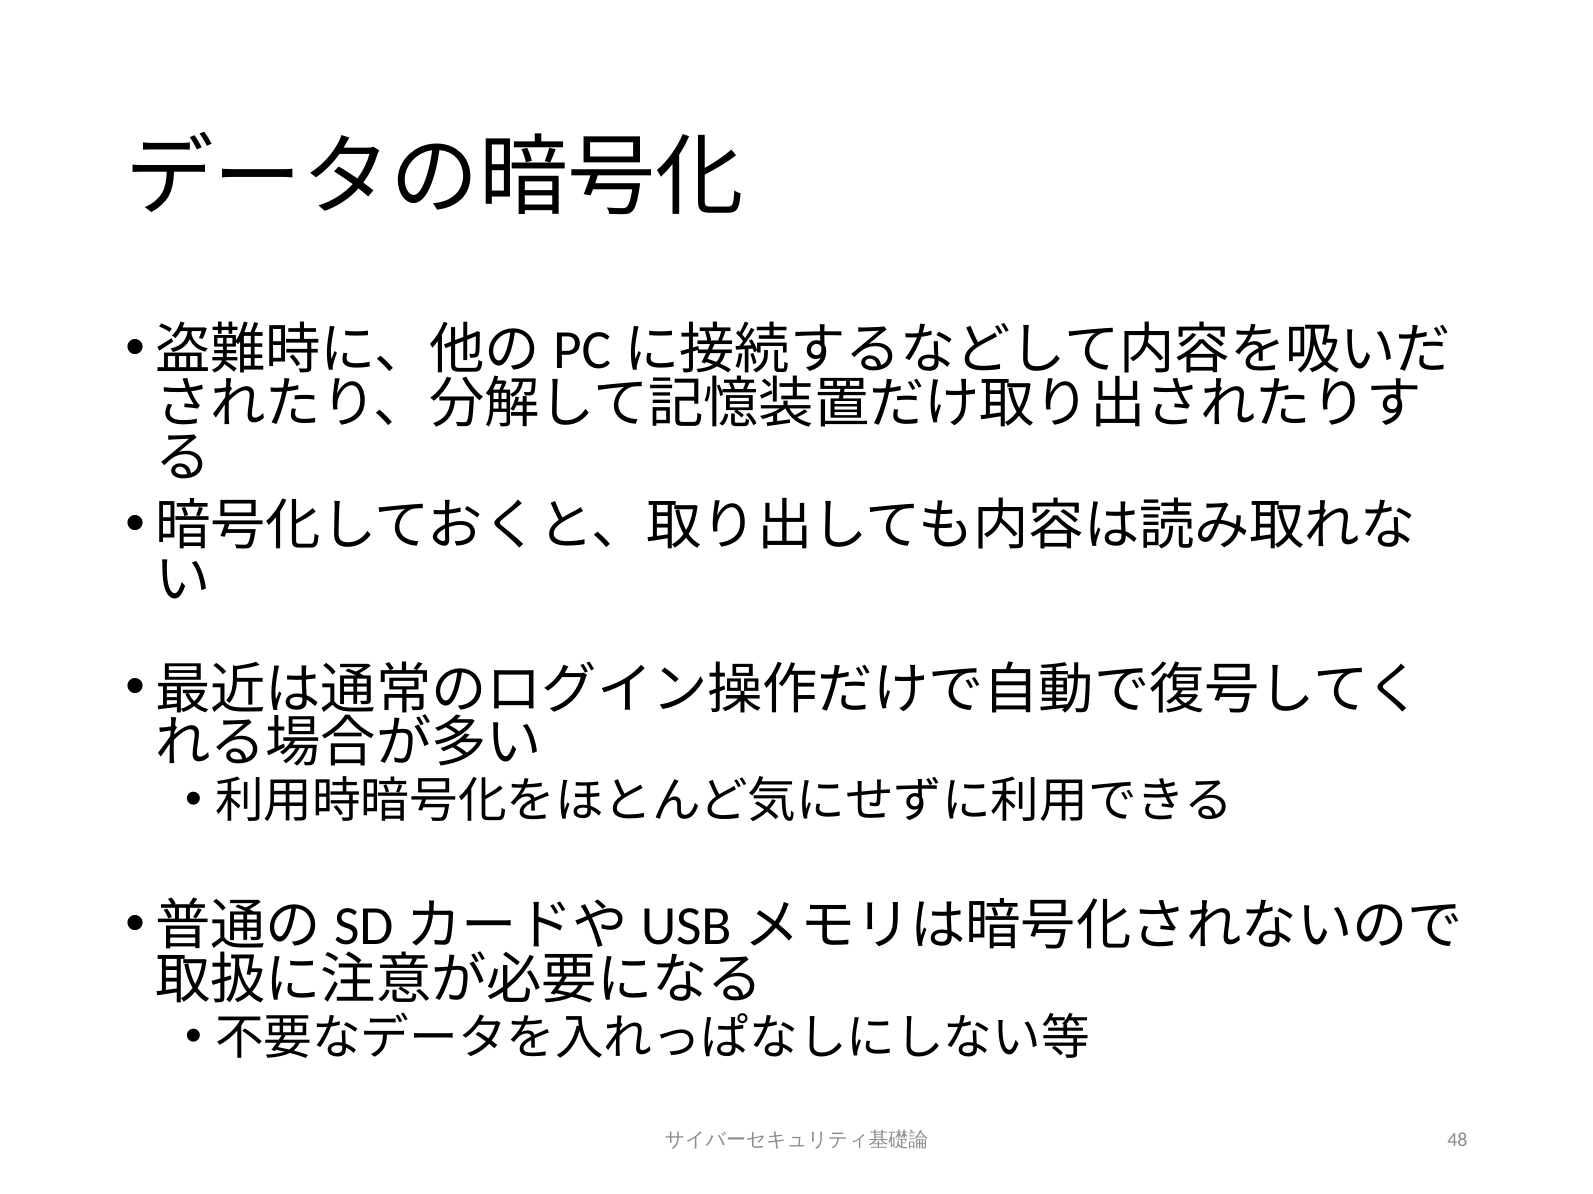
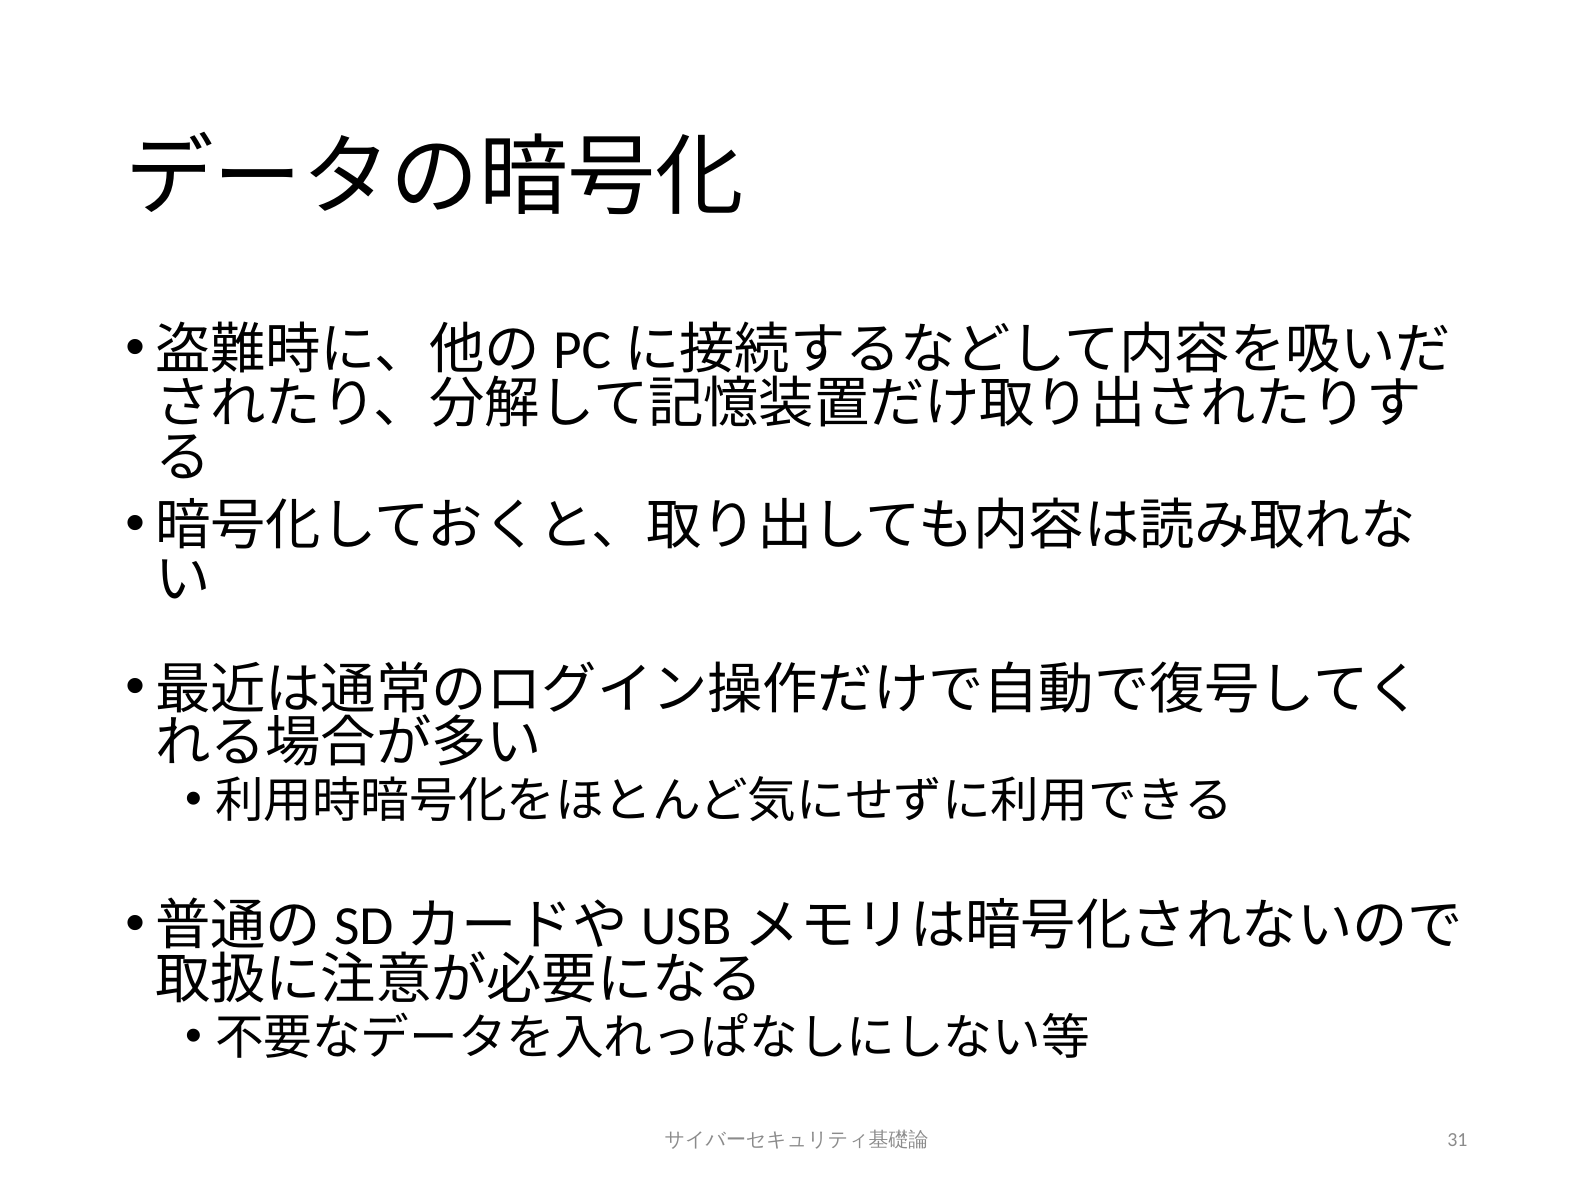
48: 48 -> 31 (1457, 1140)
